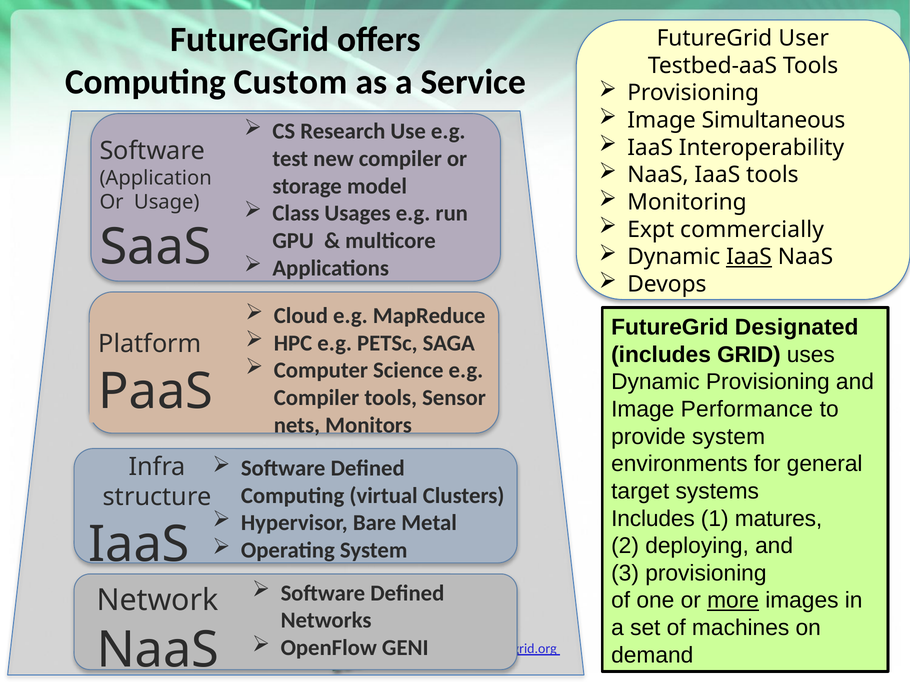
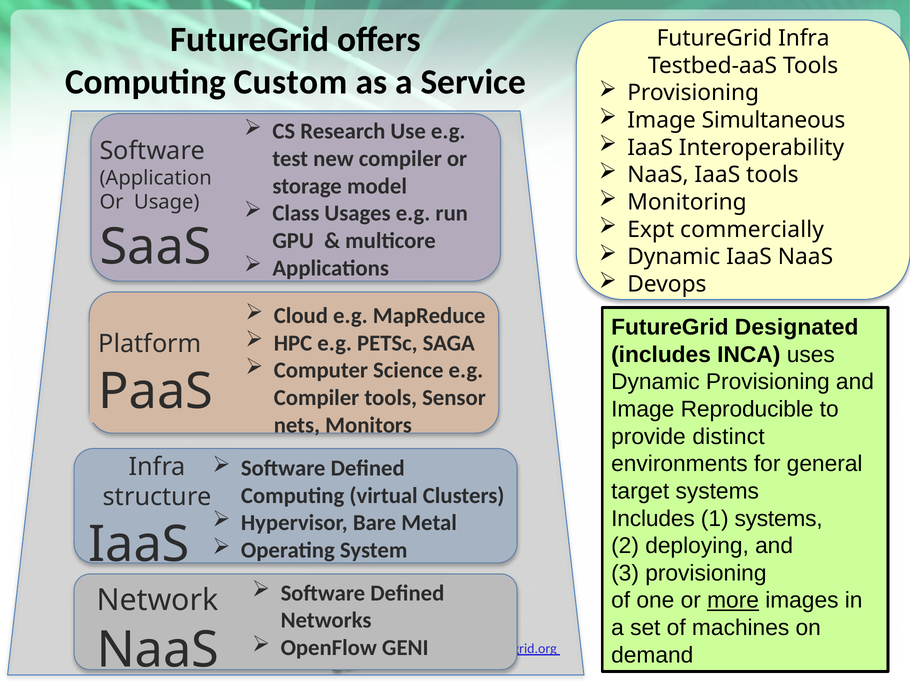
FutureGrid User: User -> Infra (804, 38)
IaaS underline: present -> none (749, 257)
GRID: GRID -> INCA (749, 354)
Performance: Performance -> Reproducible (747, 409)
provide system: system -> distinct (729, 436)
1 matures: matures -> systems (779, 518)
